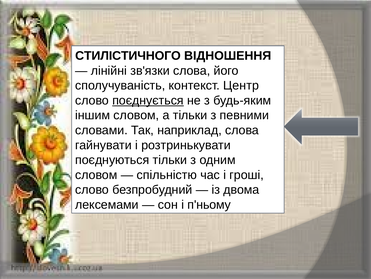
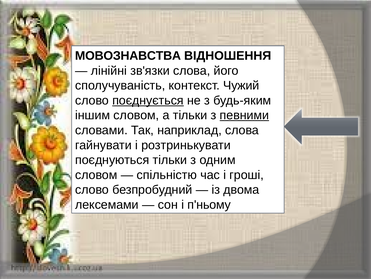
СТИЛІСТИЧНОГО: СТИЛІСТИЧНОГО -> МОВОЗНАВСТВА (128, 56)
Центр: Центр -> Чужий (241, 85)
певними underline: none -> present (244, 115)
